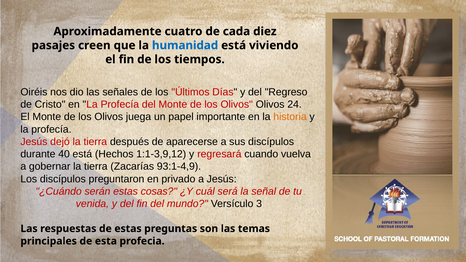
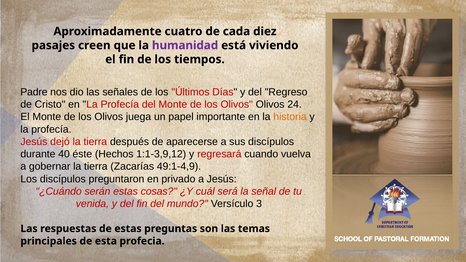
humanidad colour: blue -> purple (185, 45)
Oiréis: Oiréis -> Padre (34, 92)
40 está: está -> éste (82, 154)
93:1-4,9: 93:1-4,9 -> 49:1-4,9 (179, 167)
